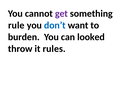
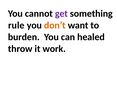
don’t colour: blue -> orange (55, 25)
looked: looked -> healed (91, 37)
rules: rules -> work (54, 49)
